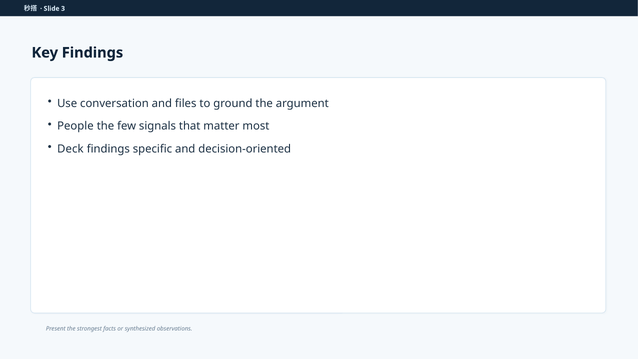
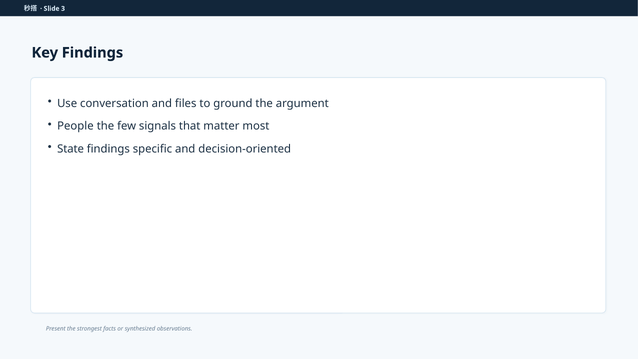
Deck: Deck -> State (71, 149)
